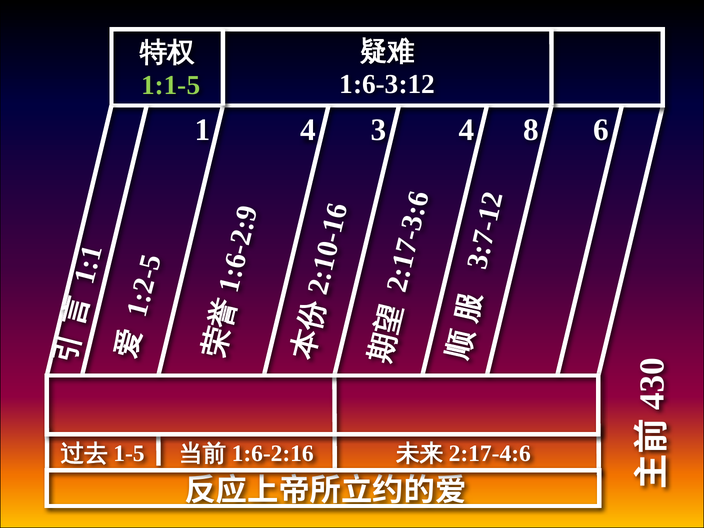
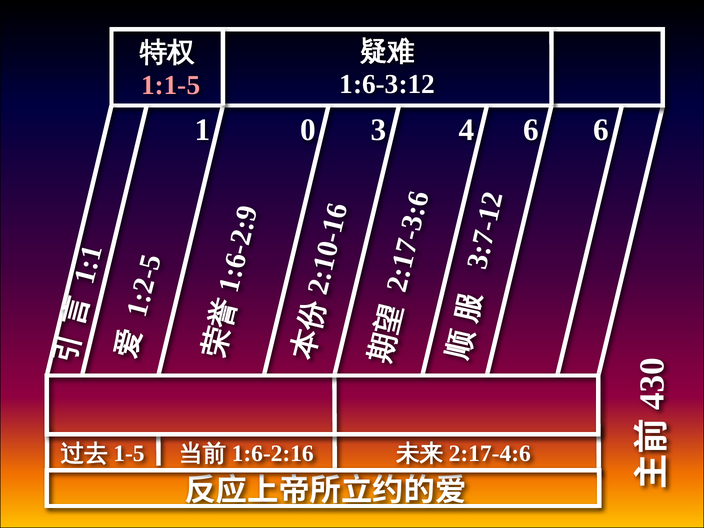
1:1-5 colour: light green -> pink (171, 85)
4: 4 -> 0 (308, 130)
4 8: 8 -> 6 (531, 130)
